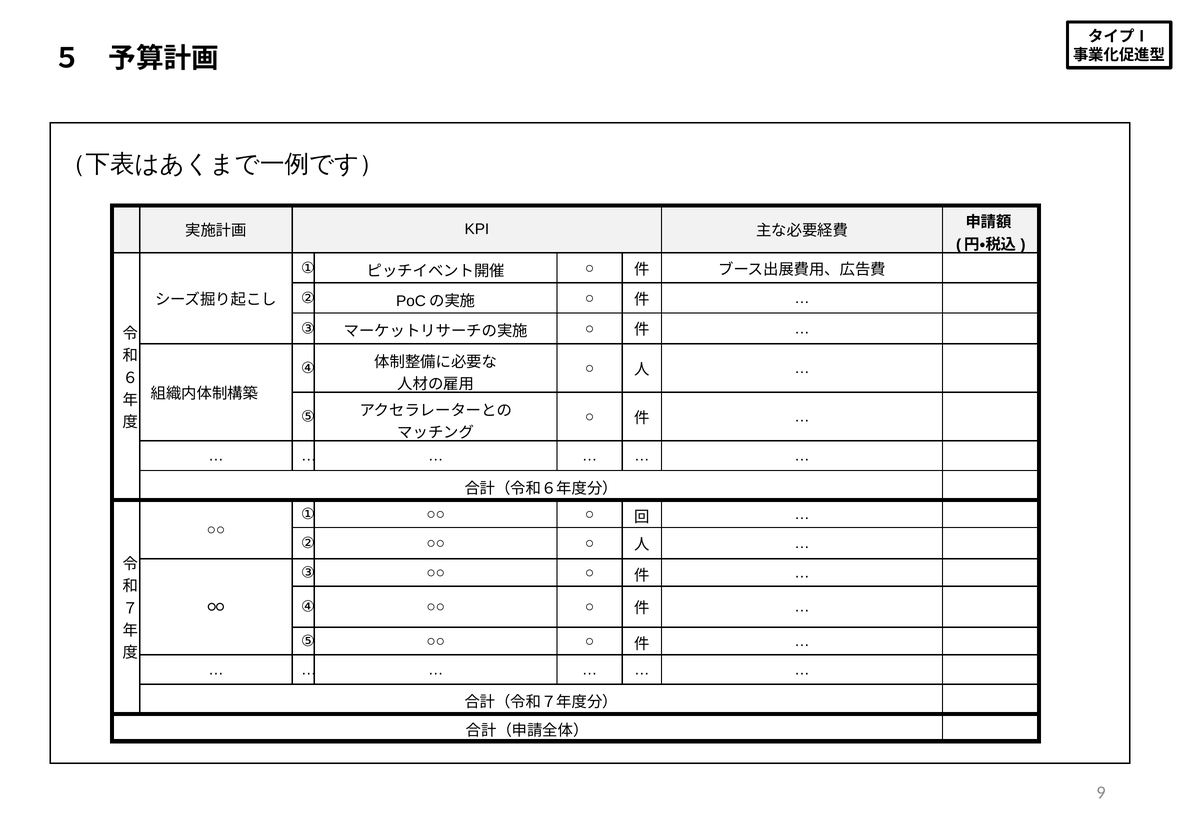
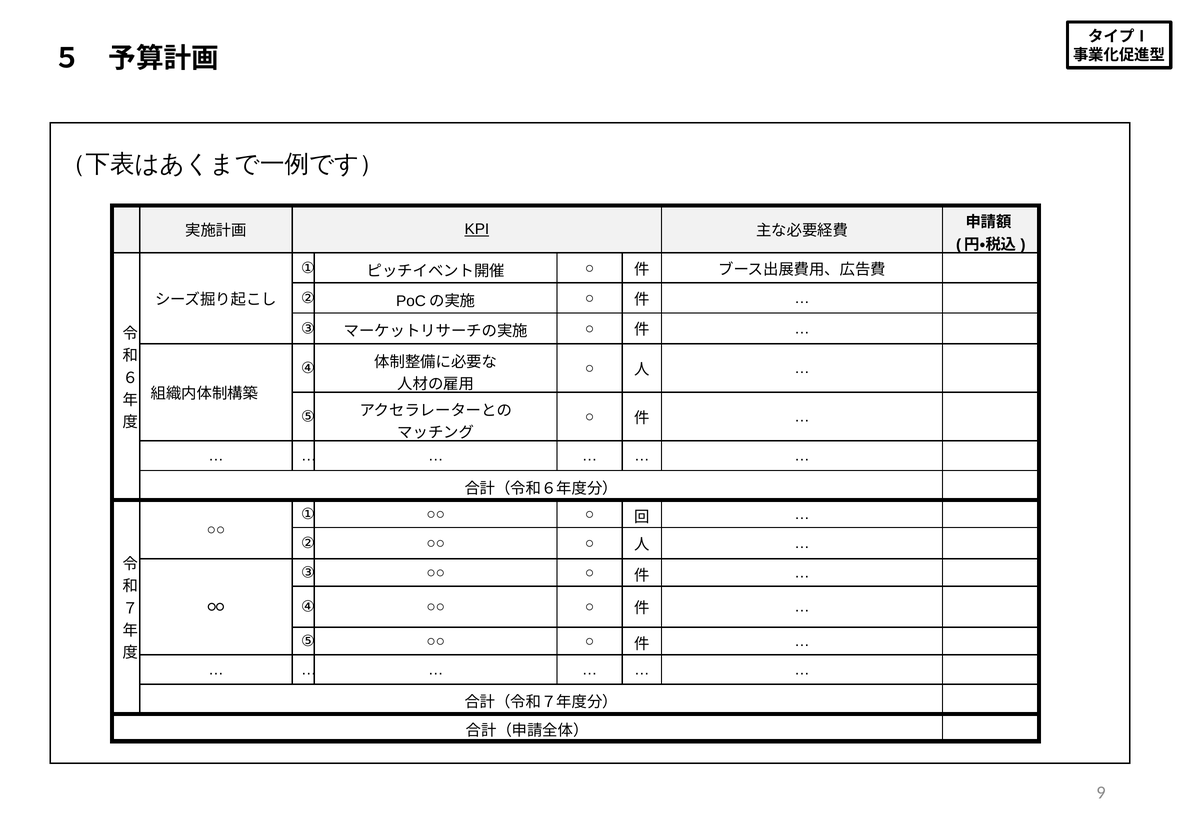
KPI underline: none -> present (477, 229)
